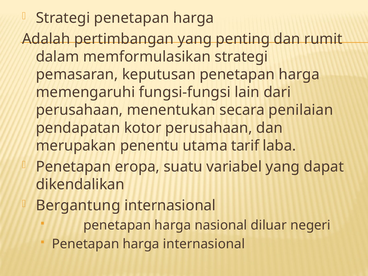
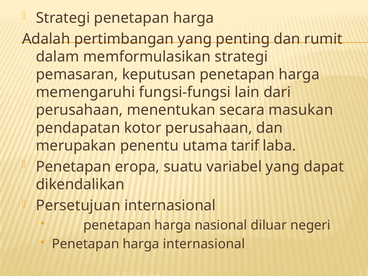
penilaian: penilaian -> masukan (301, 110)
Bergantung: Bergantung -> Persetujuan (78, 206)
